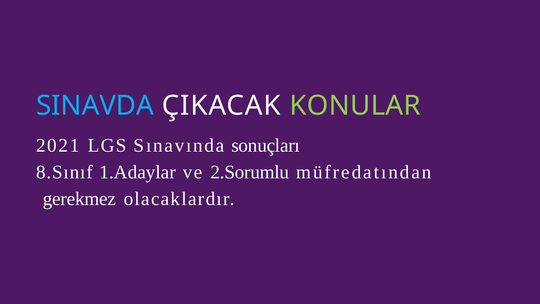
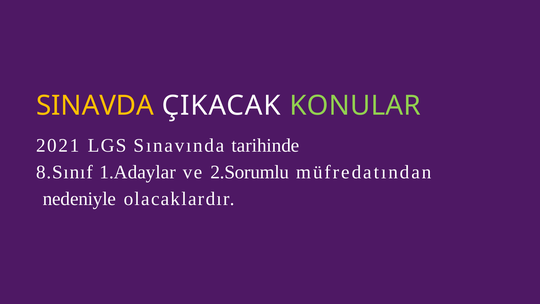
SINAVDA colour: light blue -> yellow (95, 105)
sonuçları: sonuçları -> tarihinde (266, 145)
gerekmez: gerekmez -> nedeniyle (79, 199)
